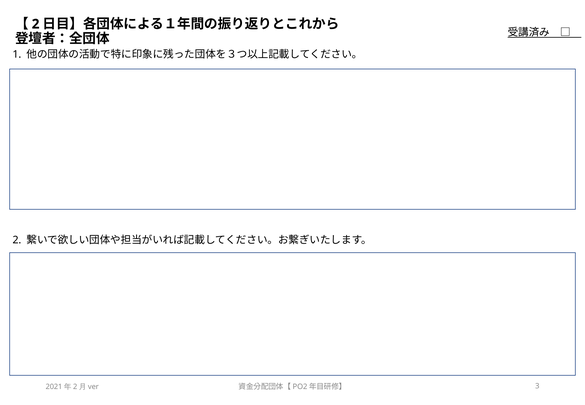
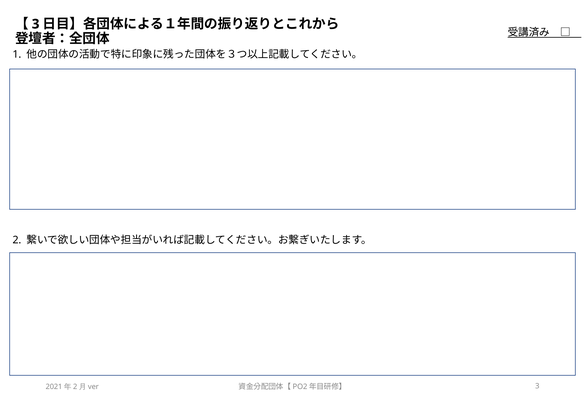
2: 2 -> 3 (36, 24)
